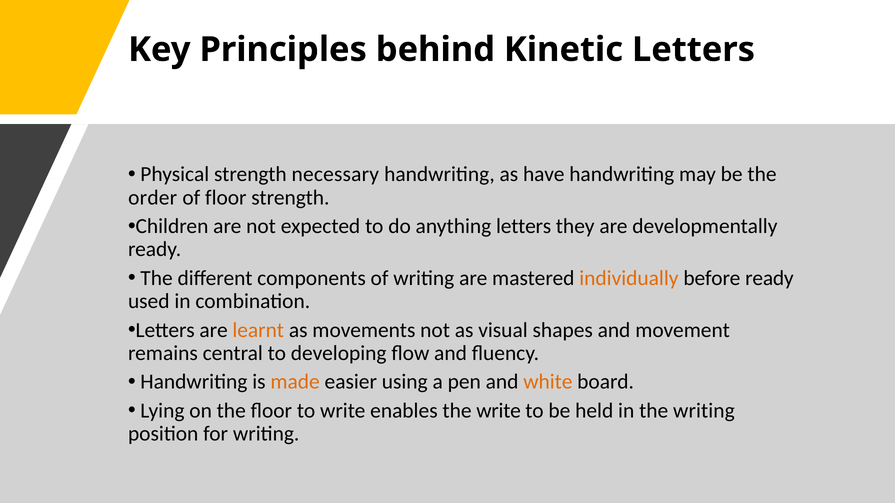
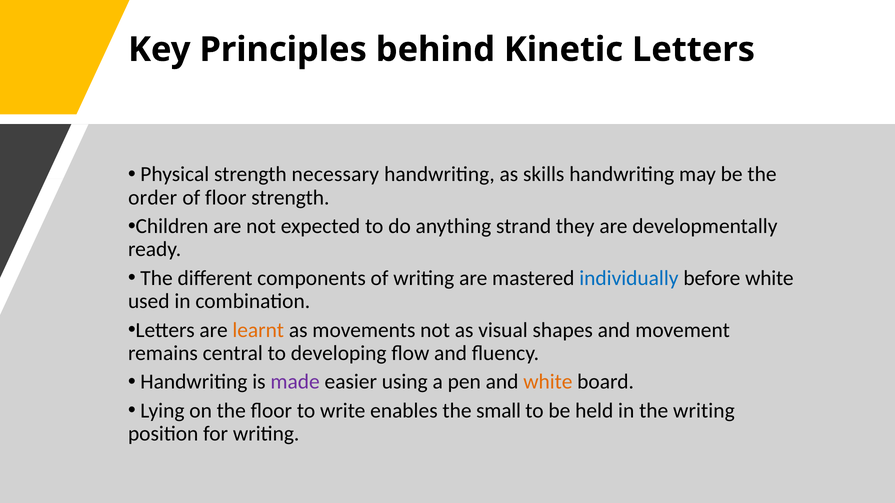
have: have -> skills (544, 175)
anything letters: letters -> strand (524, 226)
individually colour: orange -> blue (629, 278)
before ready: ready -> white (769, 278)
made colour: orange -> purple (295, 382)
the write: write -> small (499, 411)
